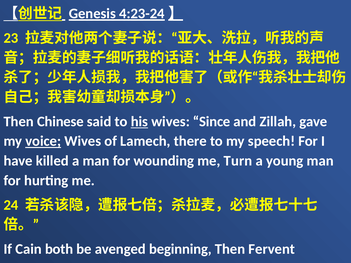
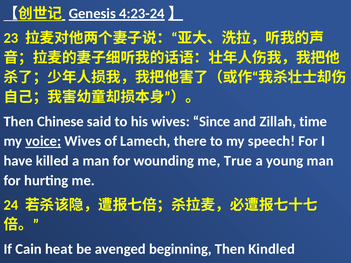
his underline: present -> none (139, 122)
gave: gave -> time (313, 122)
Turn: Turn -> True (238, 161)
both: both -> heat (59, 249)
Fervent: Fervent -> Kindled (272, 249)
